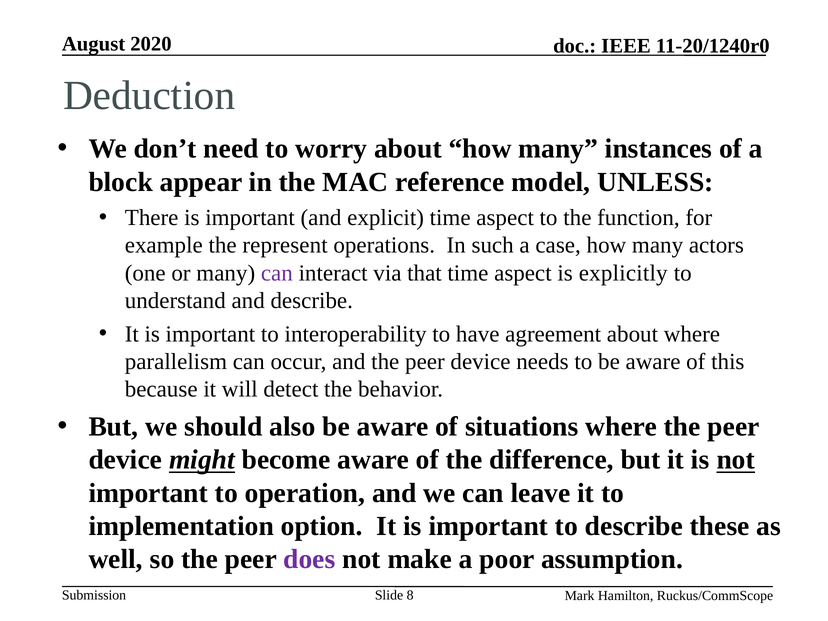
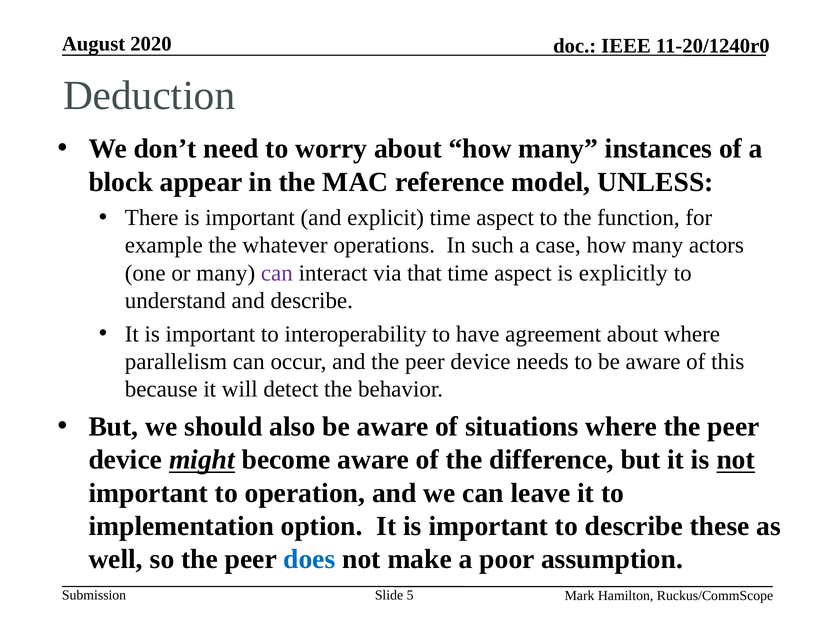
represent: represent -> whatever (285, 245)
does colour: purple -> blue (309, 559)
8: 8 -> 5 (410, 595)
